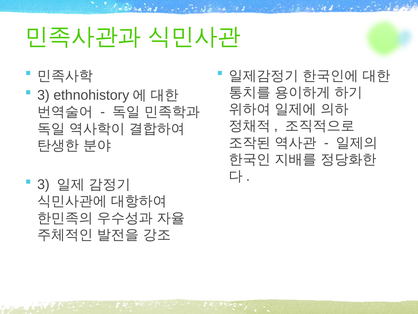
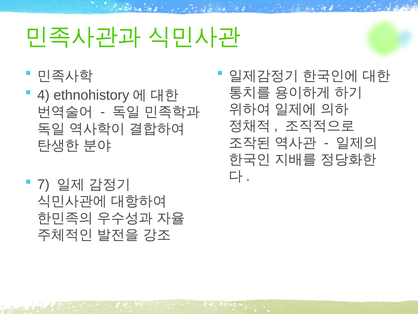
3: 3 -> 4 (43, 95)
3: 3 -> 7 (43, 184)
